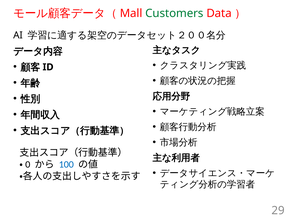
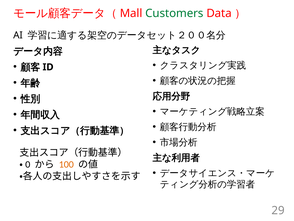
100 colour: blue -> orange (66, 164)
